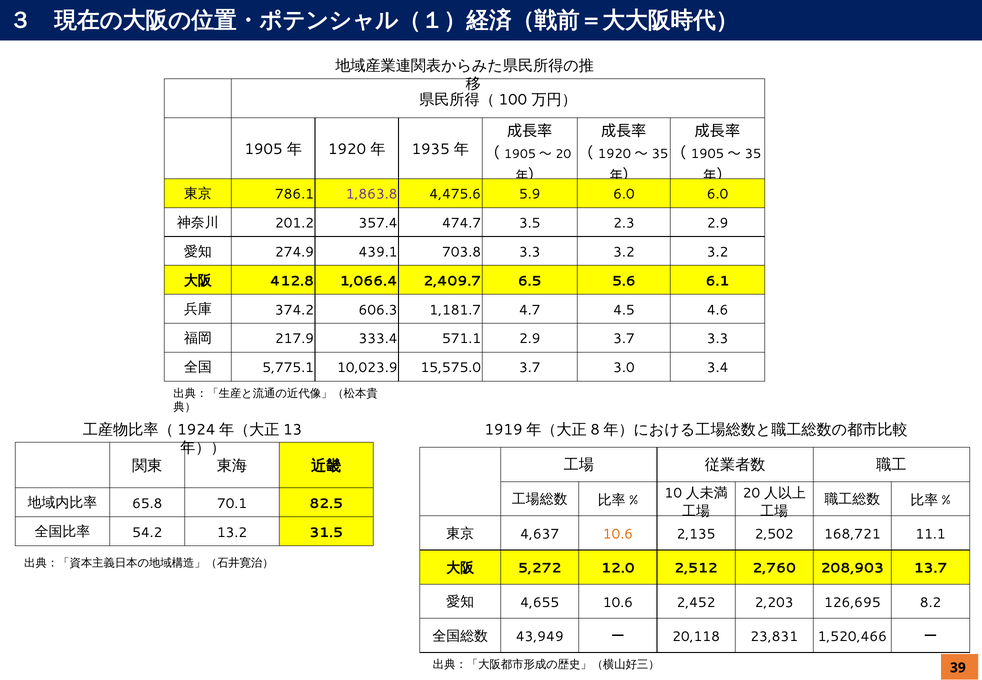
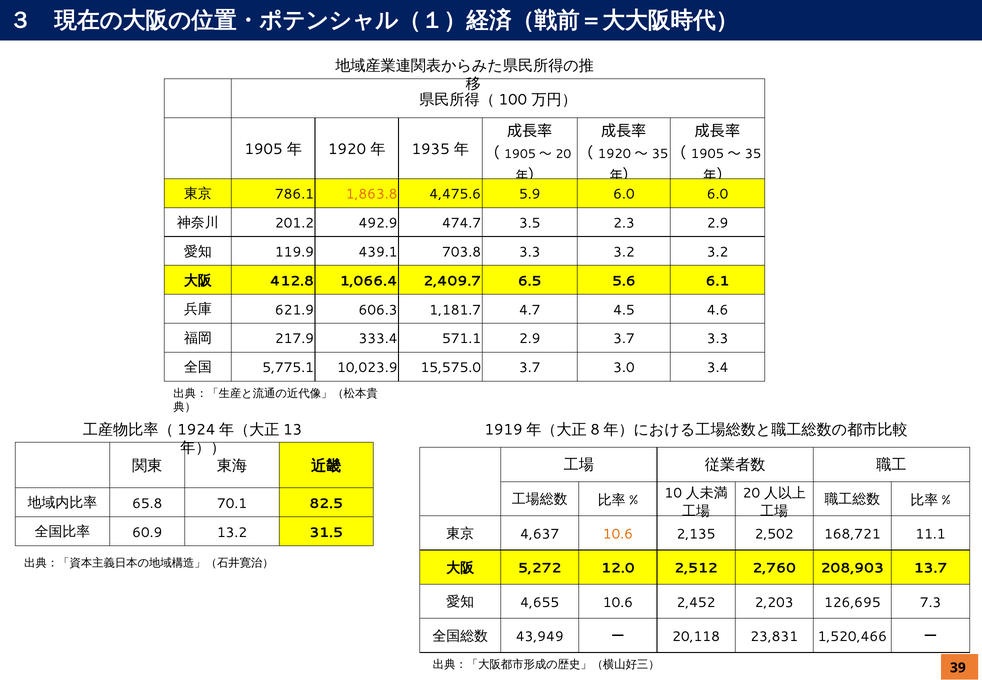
1,863.8 colour: purple -> orange (372, 194)
357.4: 357.4 -> 492.9 (378, 223)
274.9: 274.9 -> 119.9 (294, 252)
374.2: 374.2 -> 621.9 (294, 310)
54.2: 54.2 -> 60.9 (147, 532)
8.2: 8.2 -> 7.3 (931, 602)
